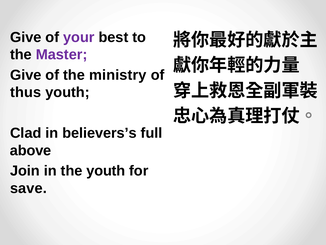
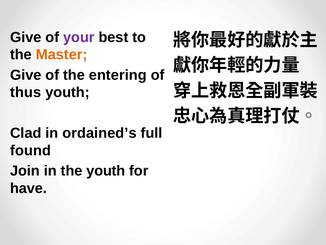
Master colour: purple -> orange (62, 55)
ministry: ministry -> entering (118, 75)
believers’s: believers’s -> ordained’s (99, 133)
above: above -> found (30, 150)
save: save -> have (29, 188)
